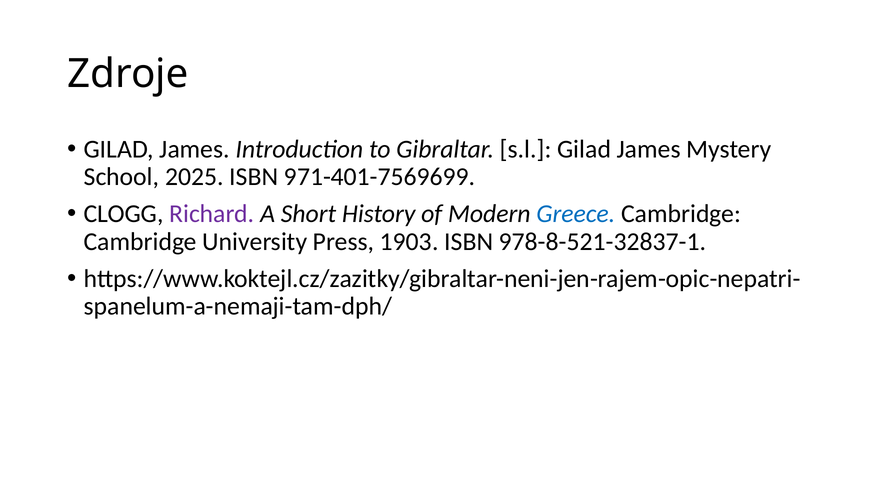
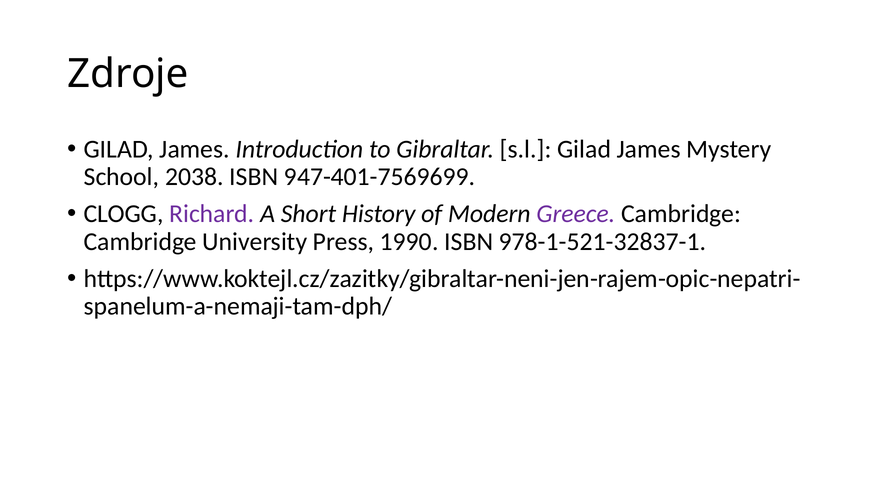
2025: 2025 -> 2038 (194, 177)
971-401-7569699: 971-401-7569699 -> 947-401-7569699 (380, 177)
Greece colour: blue -> purple (576, 214)
1903: 1903 -> 1990 (409, 242)
978-8-521-32837-1: 978-8-521-32837-1 -> 978-1-521-32837-1 (602, 242)
